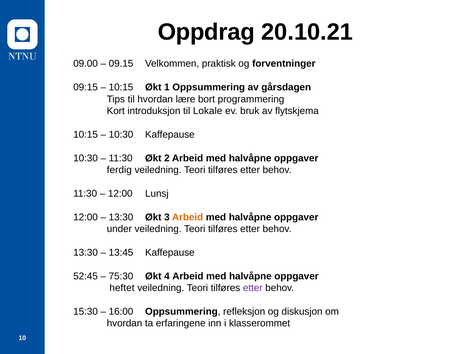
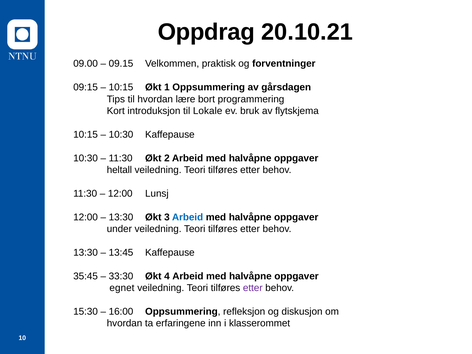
ferdig: ferdig -> heltall (119, 170)
Arbeid colour: orange -> blue (188, 217)
52:45: 52:45 -> 35:45 (86, 276)
75:30: 75:30 -> 33:30 (121, 276)
heftet: heftet -> egnet (122, 288)
